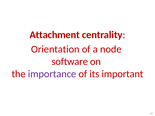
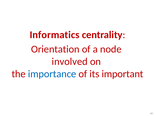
Attachment: Attachment -> Informatics (55, 35)
software: software -> involved (70, 62)
importance colour: purple -> blue (52, 74)
